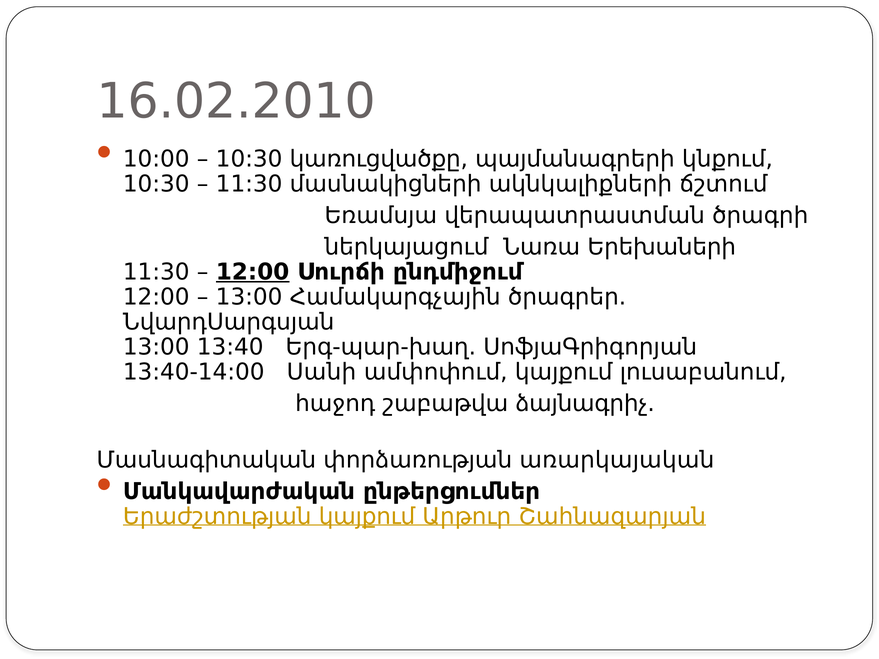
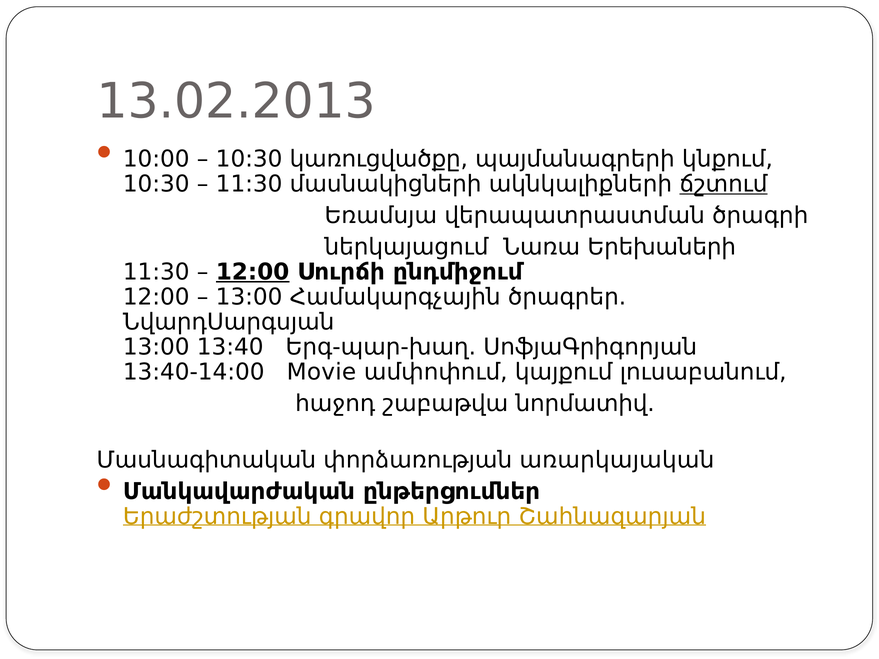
16.02.2010: 16.02.2010 -> 13.02.2013 (236, 102)
ճշտում underline: none -> present (724, 184)
Սանի: Սանի -> Movie (321, 372)
ձայնագրիչ: ձայնագրիչ -> նորմատիվ (585, 404)
Երաժշտության կայքում: կայքում -> գրավոր (367, 517)
